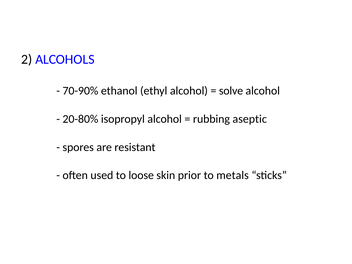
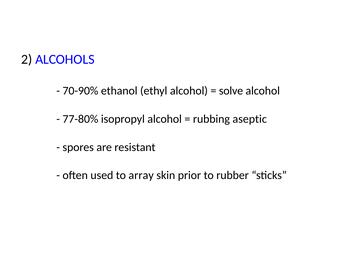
20-80%: 20-80% -> 77-80% (80, 119)
loose: loose -> array (141, 175)
metals: metals -> rubber (233, 175)
